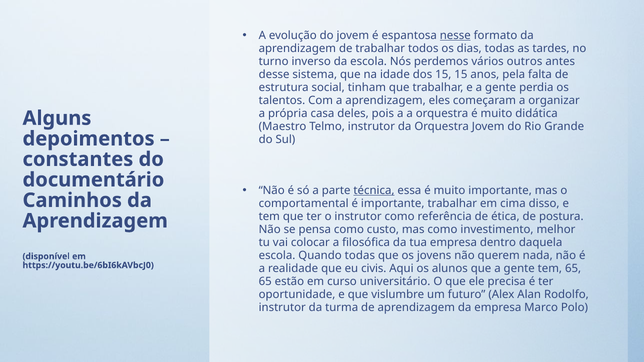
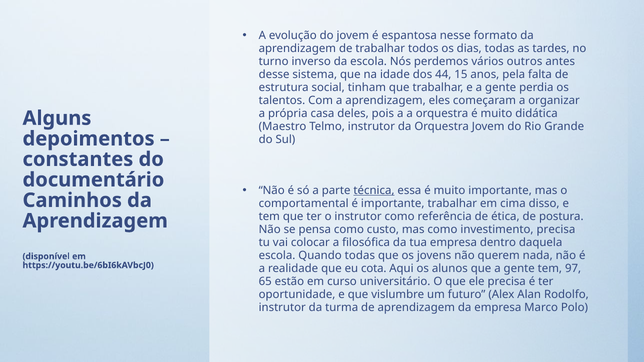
nesse underline: present -> none (455, 35)
dos 15: 15 -> 44 (443, 74)
investimento melhor: melhor -> precisa (556, 230)
civis: civis -> cota (374, 269)
tem 65: 65 -> 97 (573, 269)
